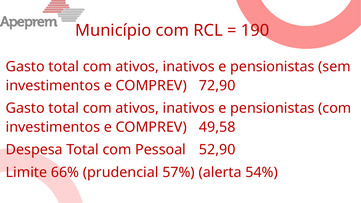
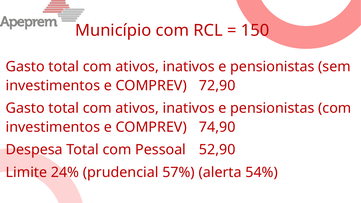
190: 190 -> 150 (255, 30)
49,58: 49,58 -> 74,90 (217, 127)
66%: 66% -> 24% (65, 172)
